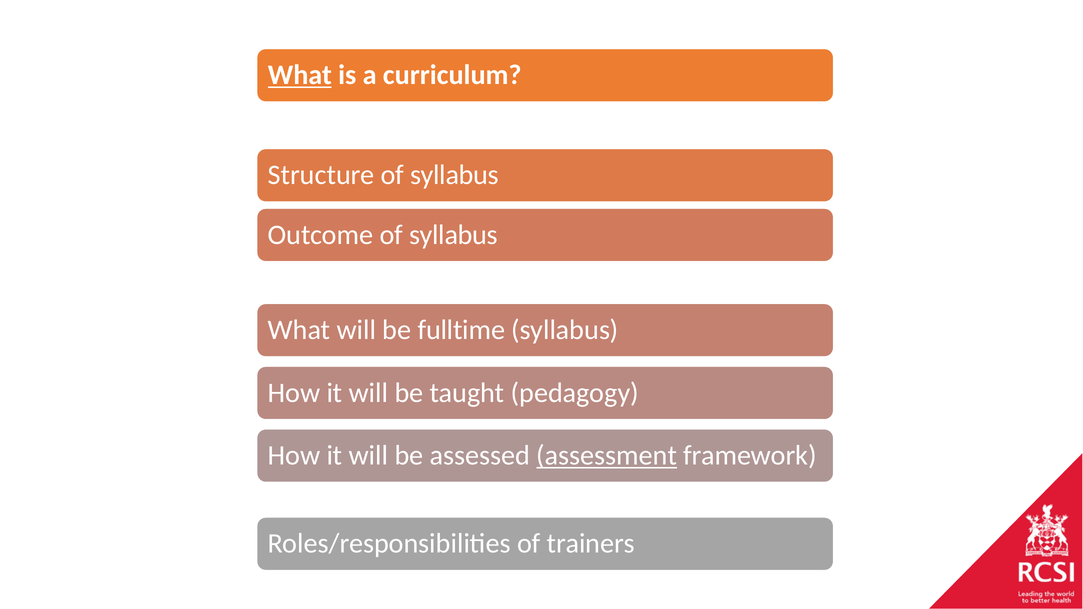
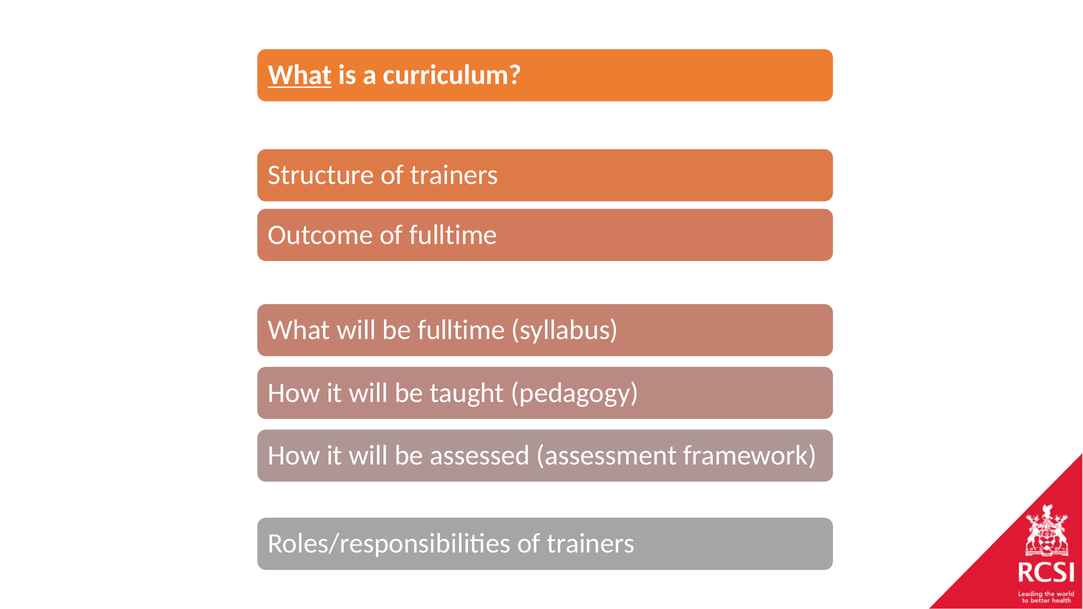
Structure of syllabus: syllabus -> trainers (454, 175)
syllabus: syllabus -> fulltime (453, 235)
assessment underline: present -> none (607, 456)
